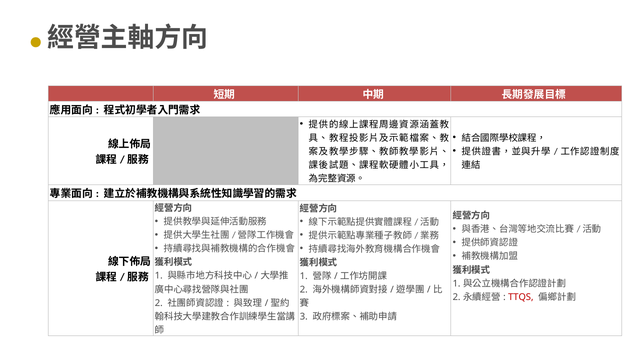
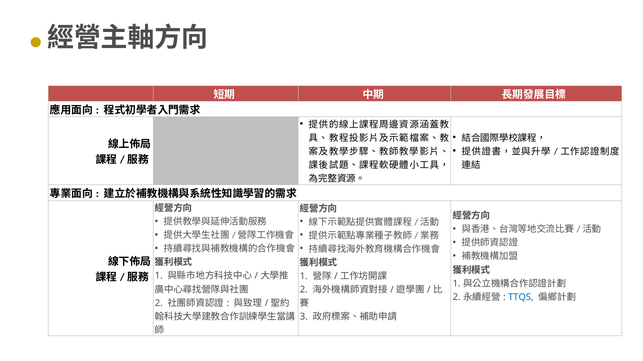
TTQS colour: red -> blue (521, 298)
